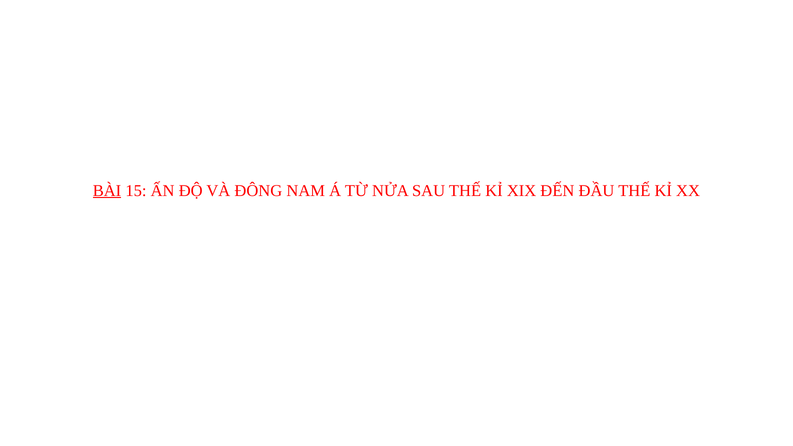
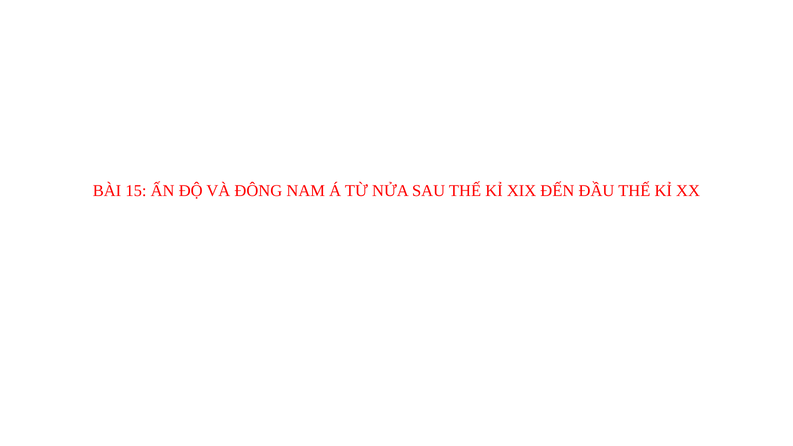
BÀI underline: present -> none (107, 191)
